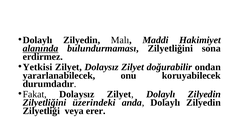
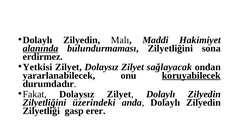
doğurabilir: doğurabilir -> sağlayacak (169, 67)
koruyabilecek underline: none -> present (191, 76)
veya: veya -> gasp (74, 111)
